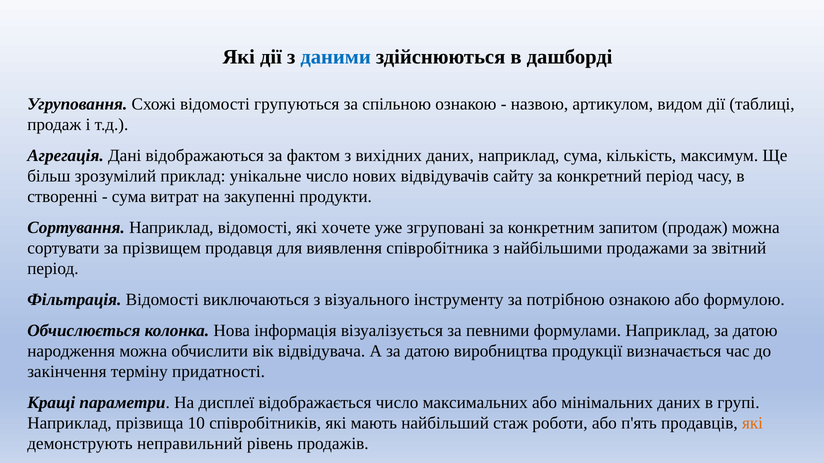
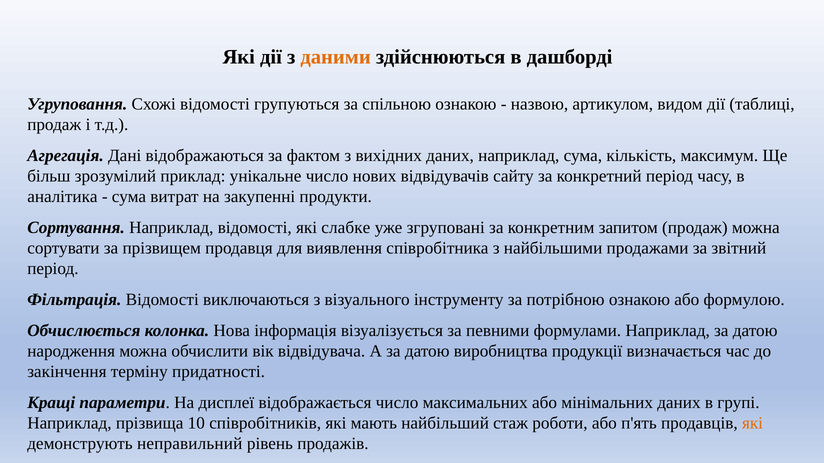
даними colour: blue -> orange (336, 57)
створенні: створенні -> аналітика (62, 197)
хочете: хочете -> слабке (346, 228)
